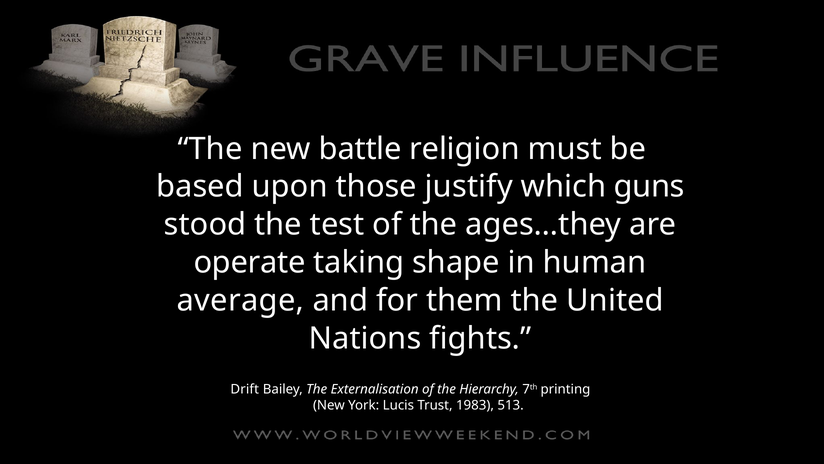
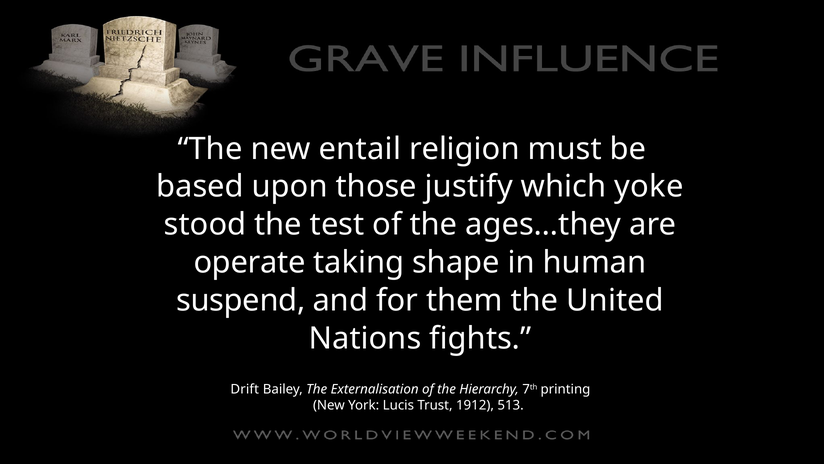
battle: battle -> entail (360, 149)
guns: guns -> yoke (649, 187)
average: average -> suspend (241, 300)
1983: 1983 -> 1912 (475, 405)
